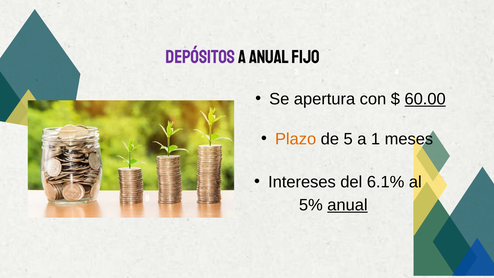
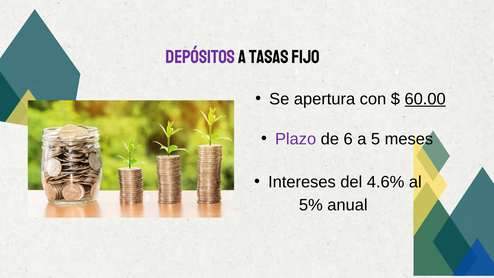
A ANUAL: ANUAL -> TASAS (269, 57)
Plazo colour: orange -> purple (296, 139)
de 5: 5 -> 6 (348, 139)
a 1: 1 -> 5 (376, 139)
6.1%: 6.1% -> 4.6% (386, 182)
anual underline: present -> none (347, 205)
